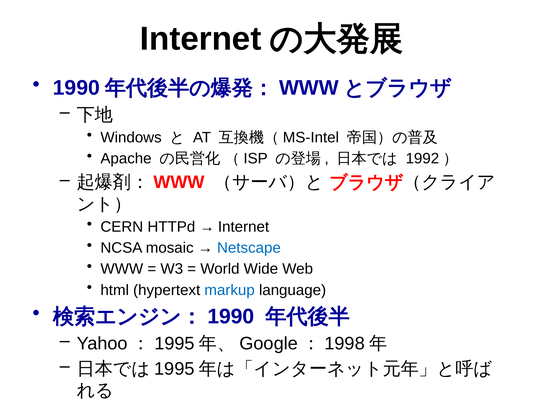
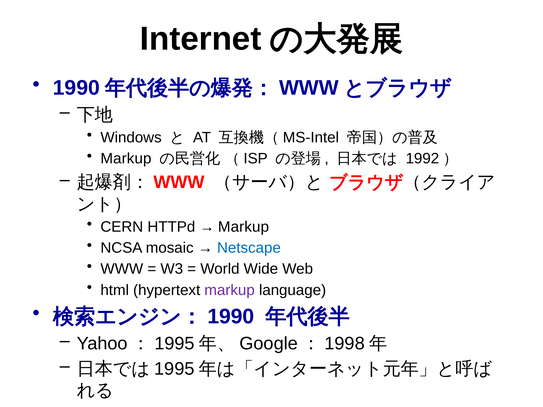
Apache: Apache -> Markup (126, 159)
Internet: Internet -> Markup (243, 227)
markup colour: blue -> purple (230, 290)
